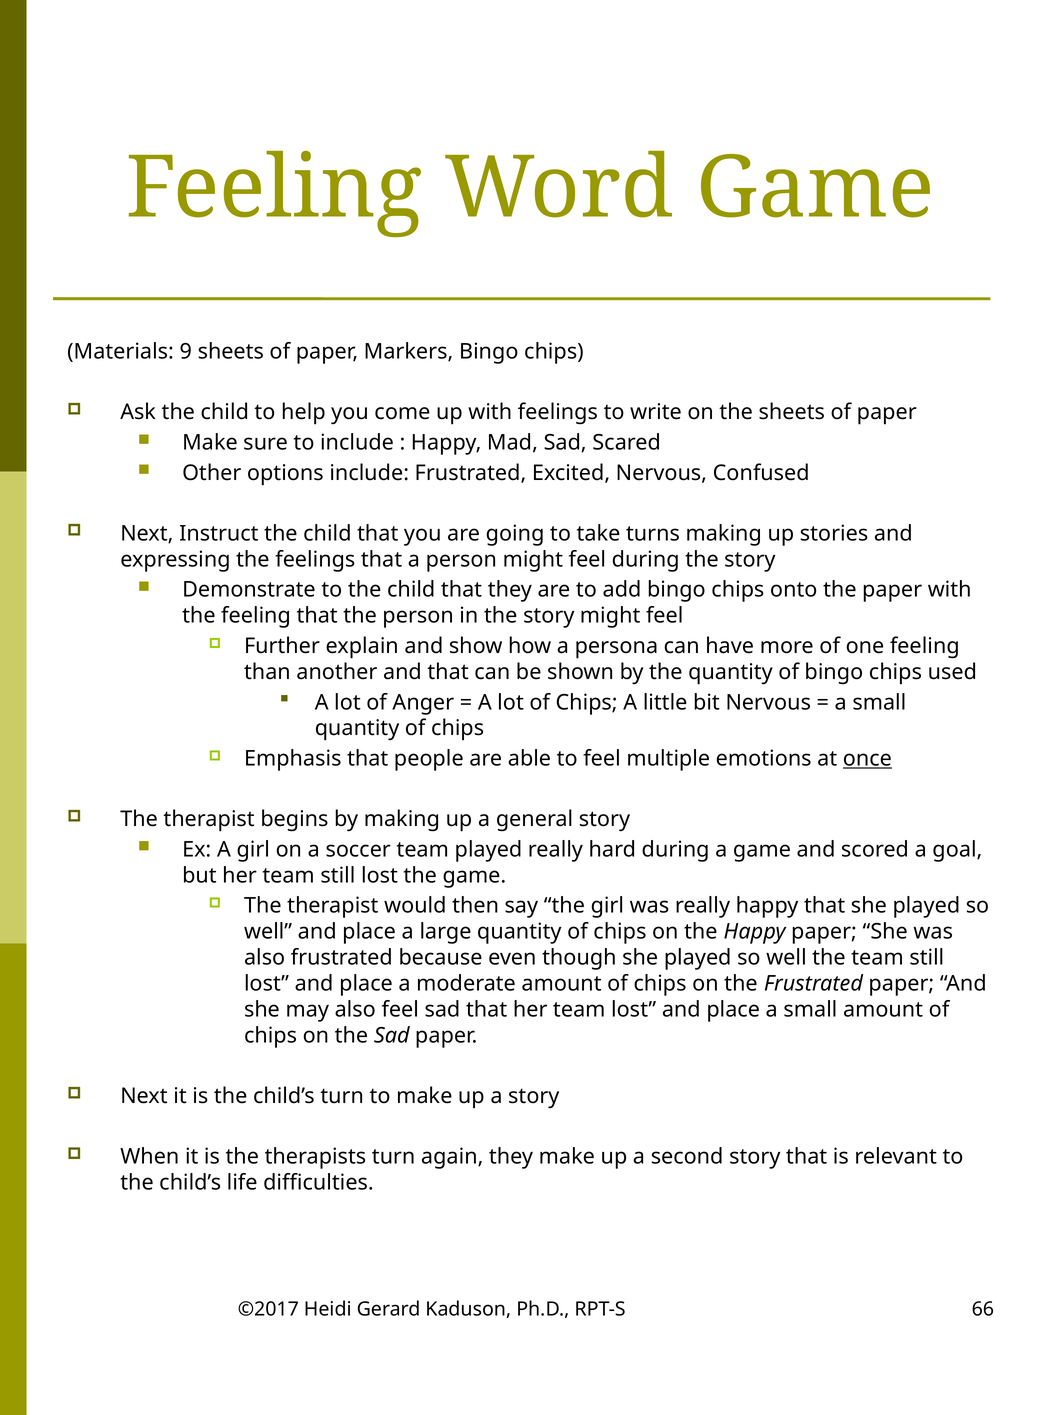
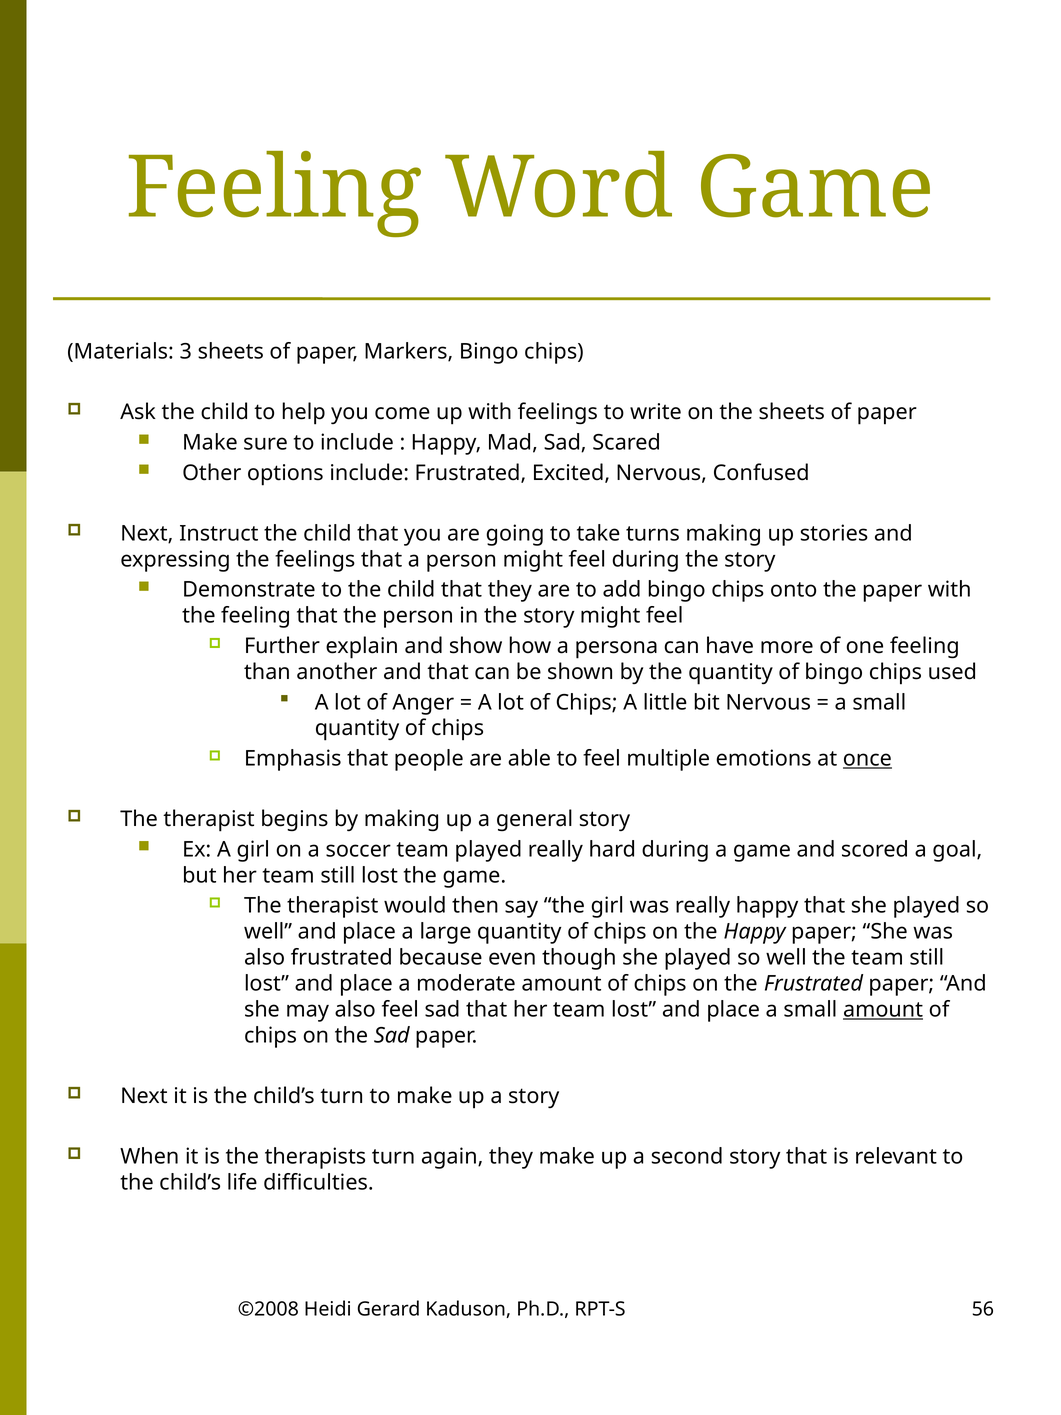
9: 9 -> 3 (186, 352)
amount underline: none -> present (883, 1009)
©2017: ©2017 -> ©2008 (268, 1309)
66: 66 -> 56 (983, 1309)
